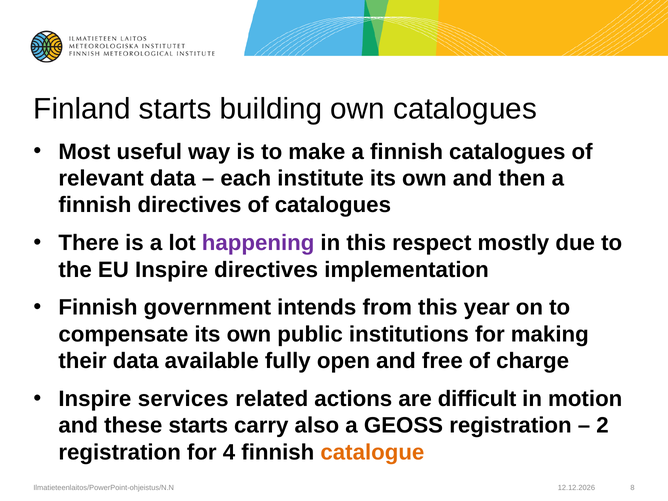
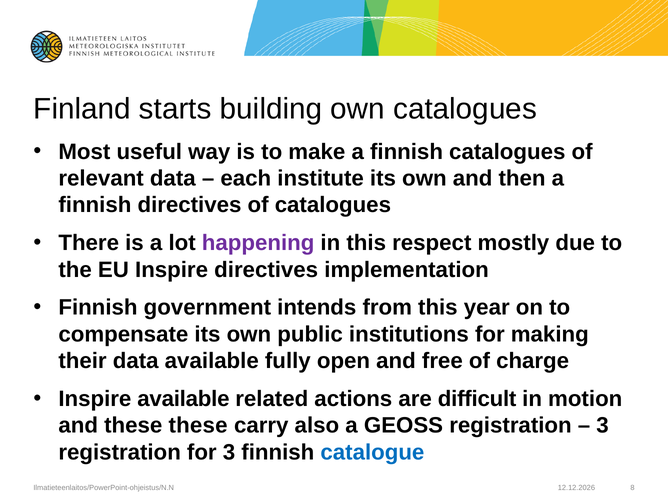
Inspire services: services -> available (183, 399)
these starts: starts -> these (198, 426)
2: 2 -> 3 (603, 426)
for 4: 4 -> 3 (229, 452)
catalogue colour: orange -> blue (372, 452)
